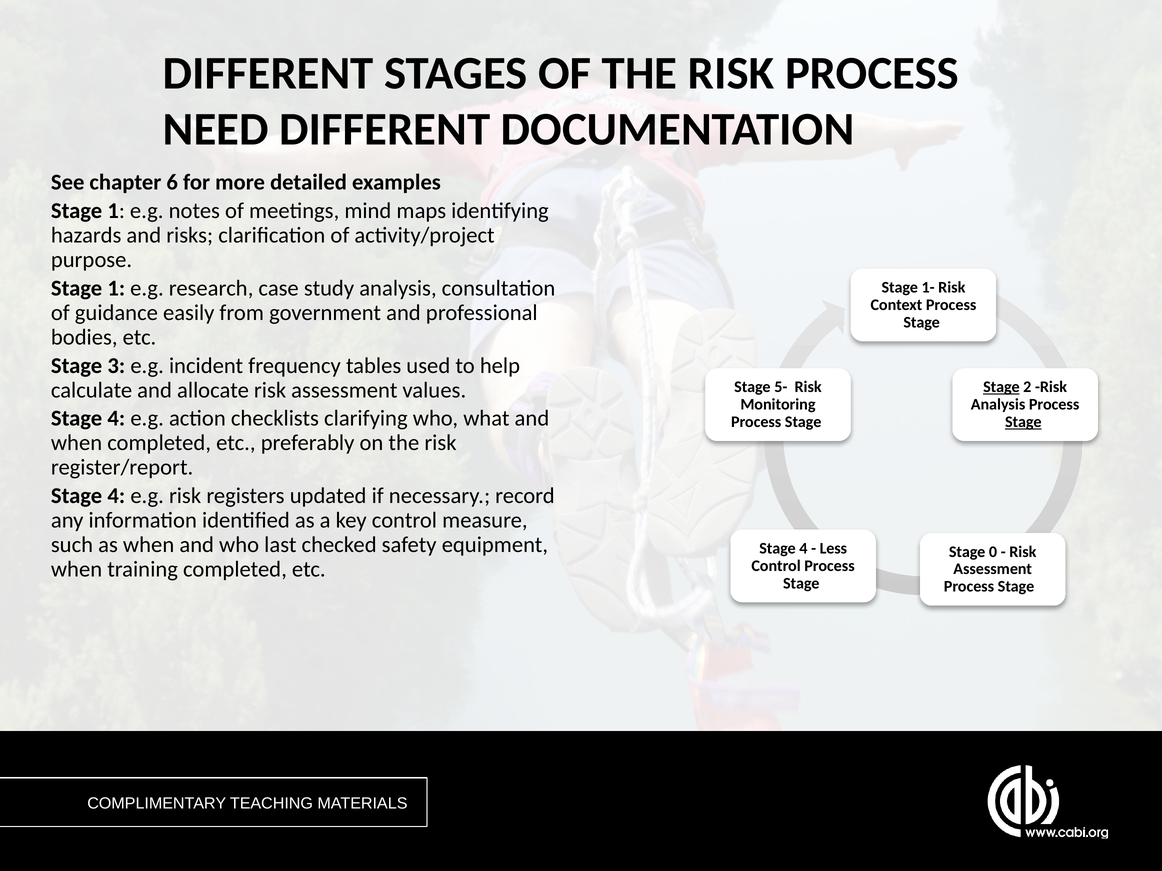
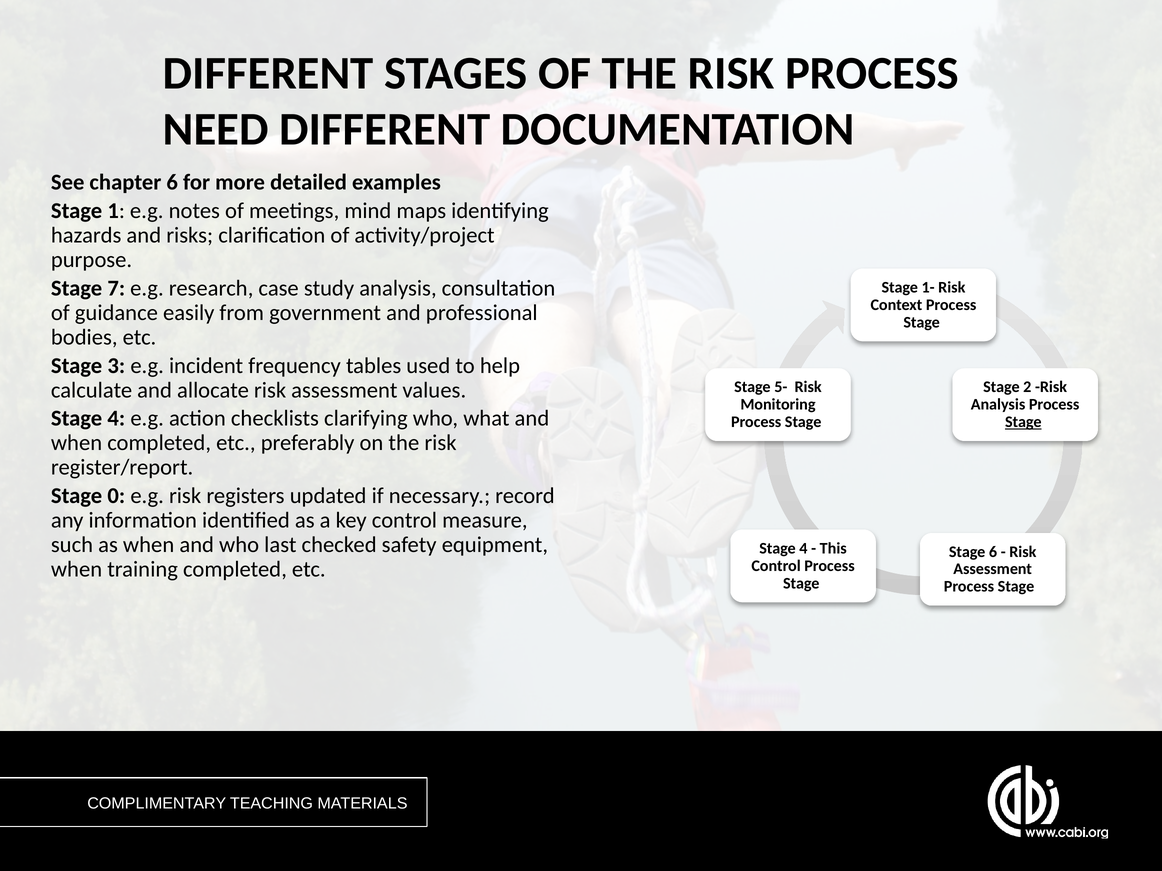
1: 1 -> 7 (116, 288)
Stage underline: present -> none (1001, 387)
4: 4 -> 0 (116, 496)
Less: Less -> This (833, 549)
Stage 0: 0 -> 6 (993, 552)
